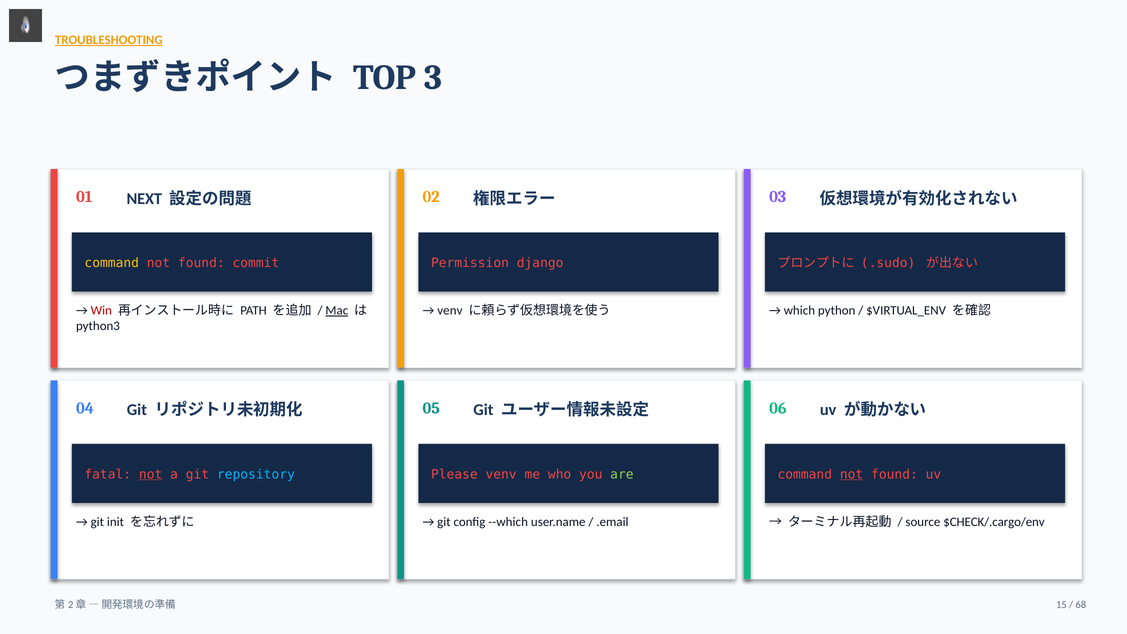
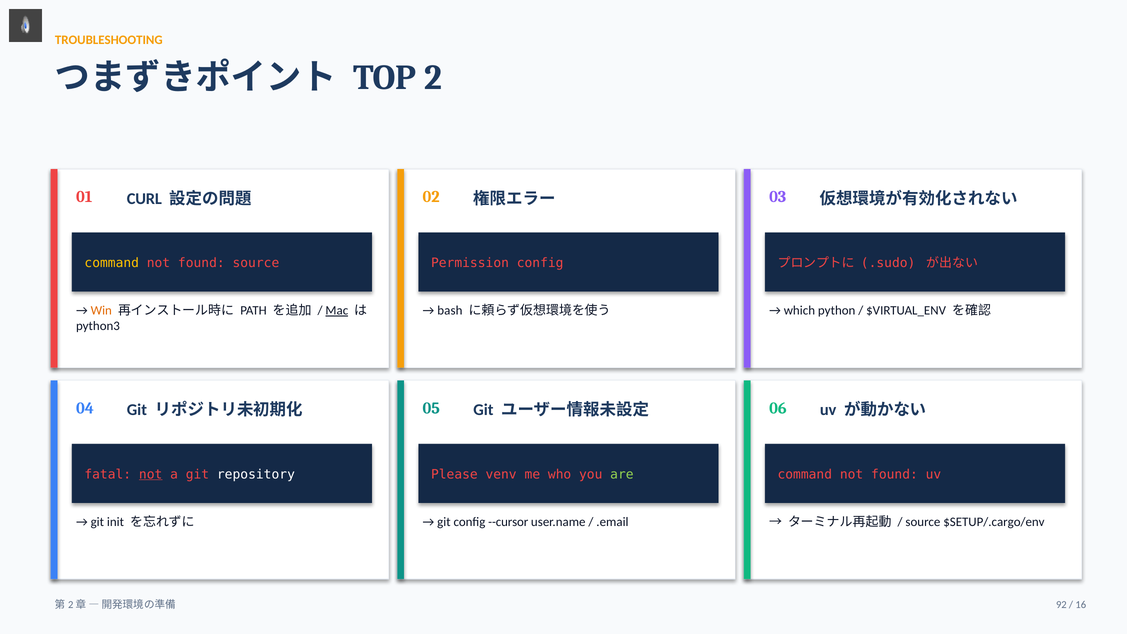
TROUBLESHOOTING underline: present -> none (109, 40)
3: 3 -> 2 (433, 78)
NEXT: NEXT -> CURL (144, 199)
found commit: commit -> source (256, 263)
Permission django: django -> config (540, 263)
Win colour: red -> orange (101, 310)
venv: venv -> bash (450, 310)
repository colour: light blue -> white (256, 474)
not underline: present -> none (852, 474)
--which: --which -> --cursor (508, 522)
$CHECK/.cargo/env: $CHECK/.cargo/env -> $SETUP/.cargo/env (994, 522)
15: 15 -> 92 (1061, 605)
68: 68 -> 16 (1081, 605)
